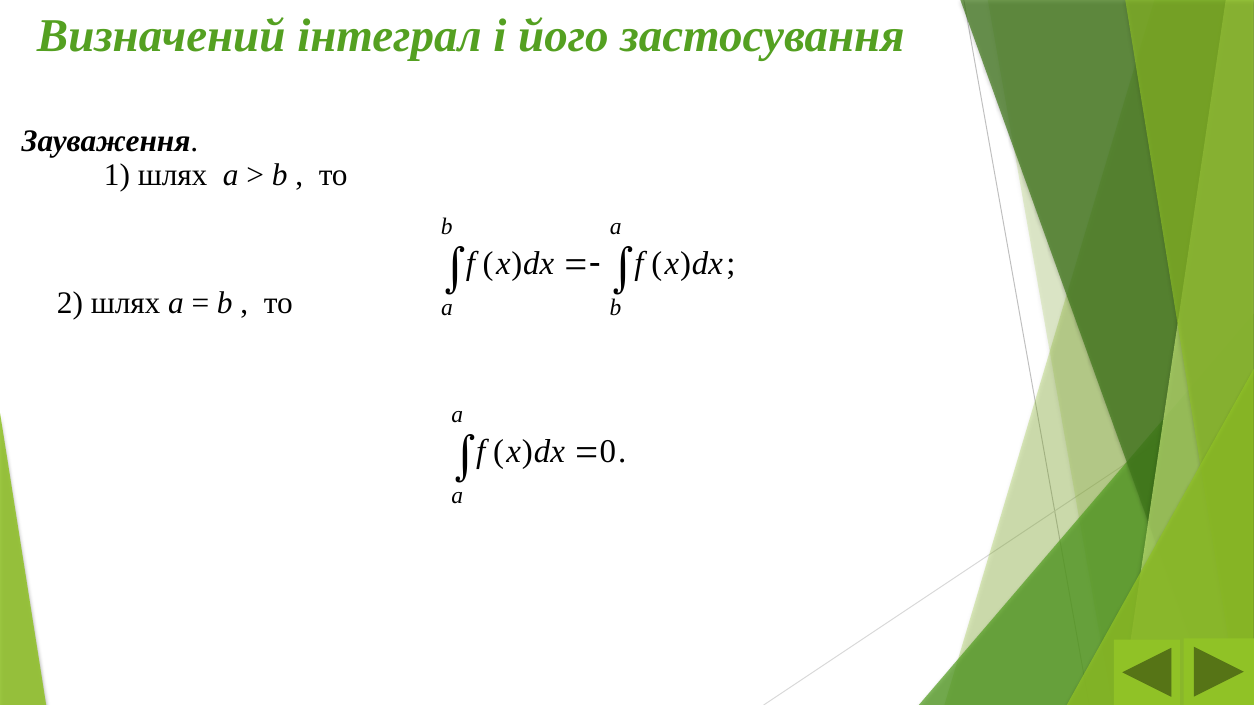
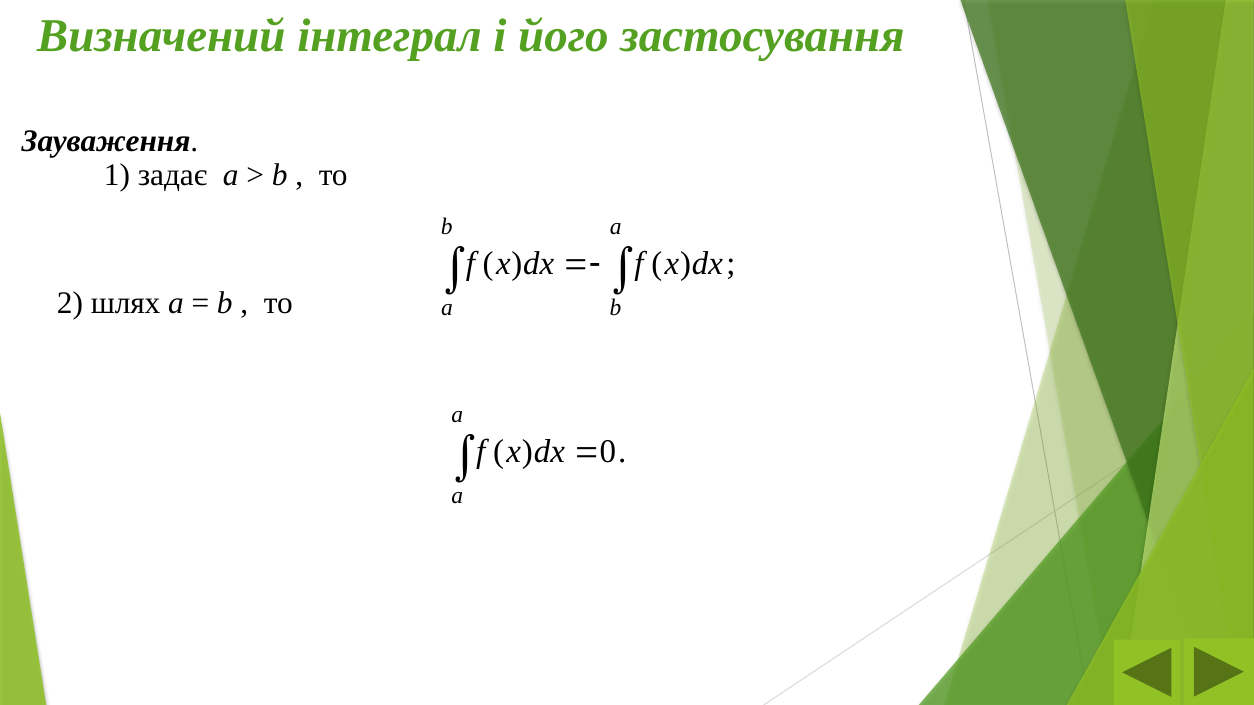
1 шлях: шлях -> задає (173, 175)
